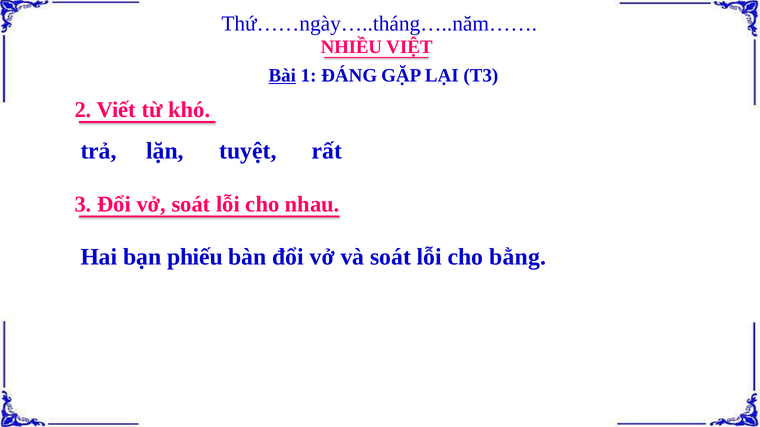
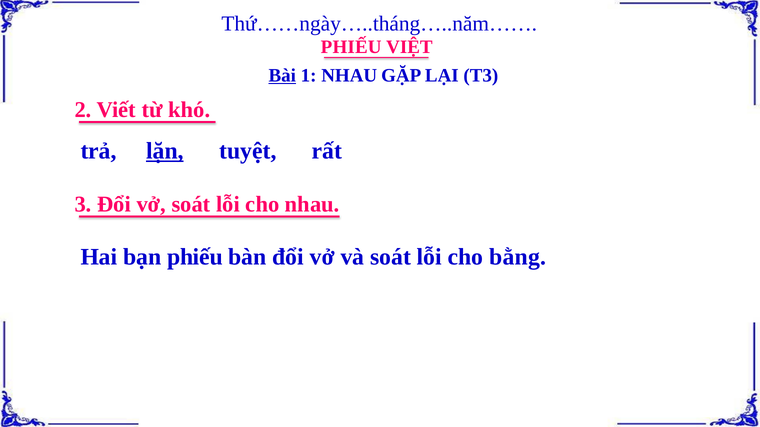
NHIỀU: NHIỀU -> PHIẾU (351, 47)
1 ĐÁNG: ĐÁNG -> NHAU (349, 75)
lặn underline: none -> present (165, 151)
